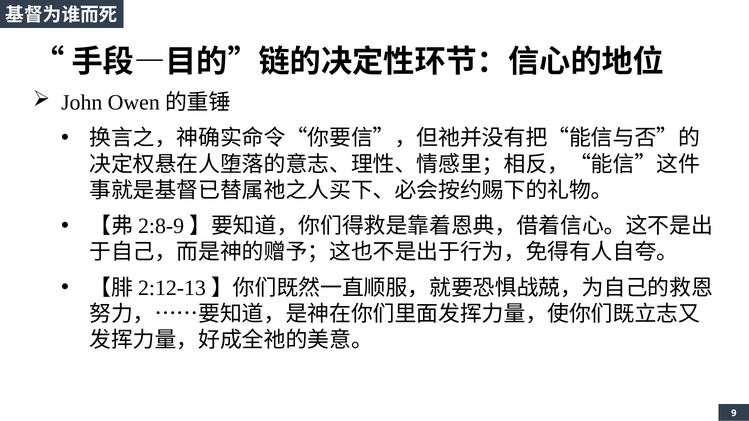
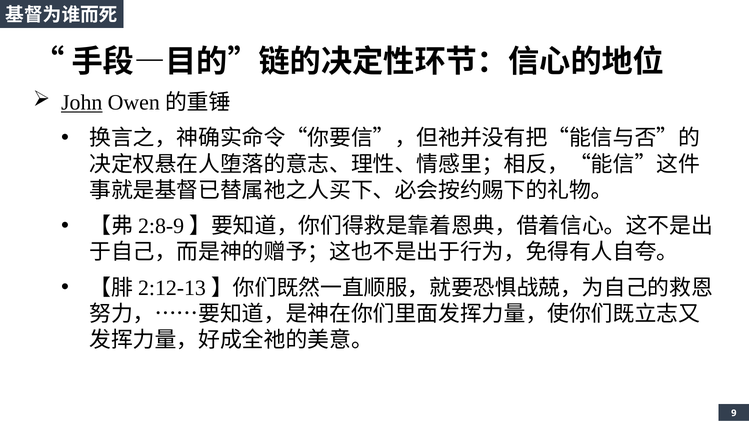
John underline: none -> present (82, 103)
